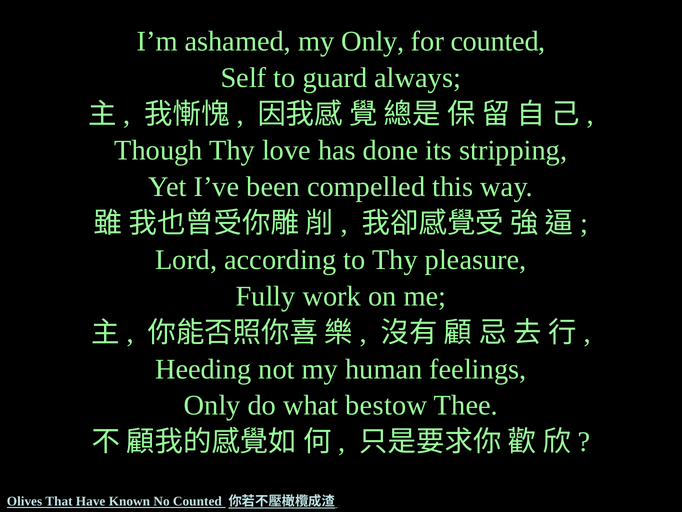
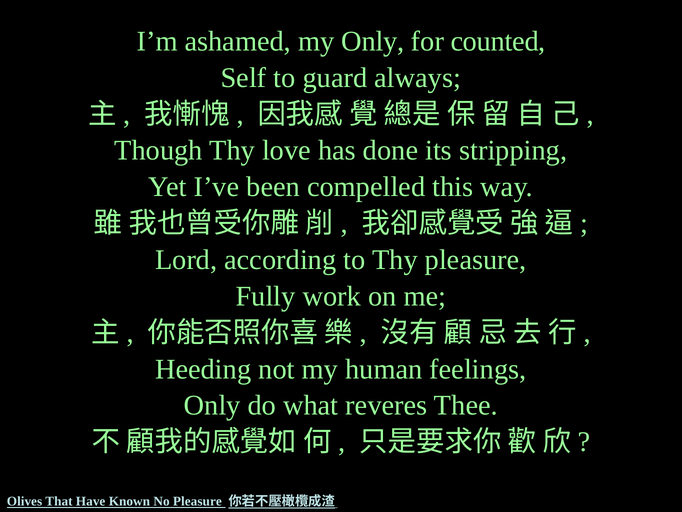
bestow: bestow -> reveres (386, 405)
No Counted: Counted -> Pleasure (197, 501)
